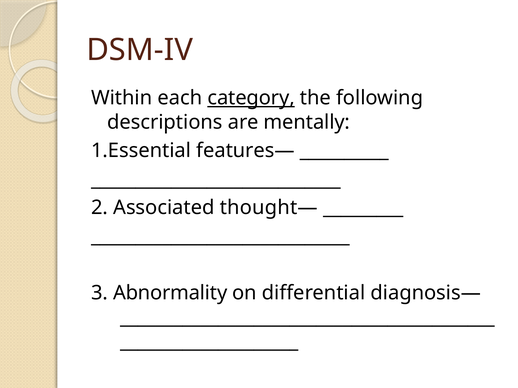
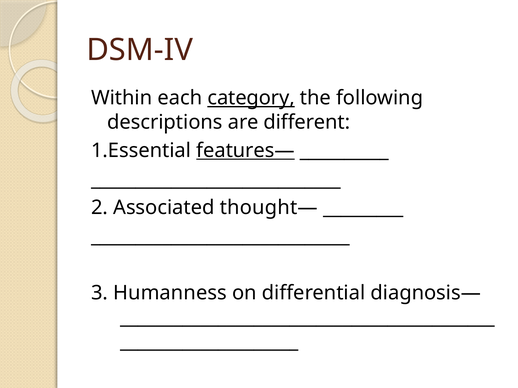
mentally: mentally -> different (307, 122)
features— underline: none -> present (245, 151)
Abnormality: Abnormality -> Humanness (170, 293)
